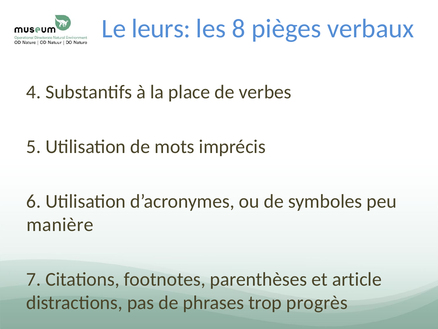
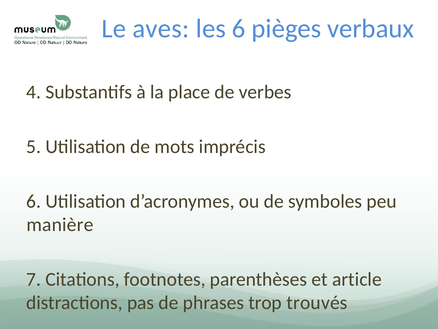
leurs: leurs -> aves (161, 29)
les 8: 8 -> 6 (239, 29)
progrès: progrès -> trouvés (317, 302)
